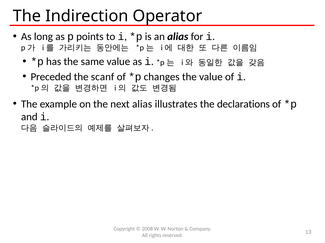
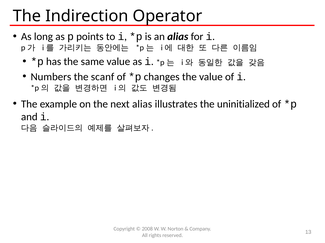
Preceded: Preceded -> Numbers (51, 77)
declarations: declarations -> uninitialized (243, 104)
